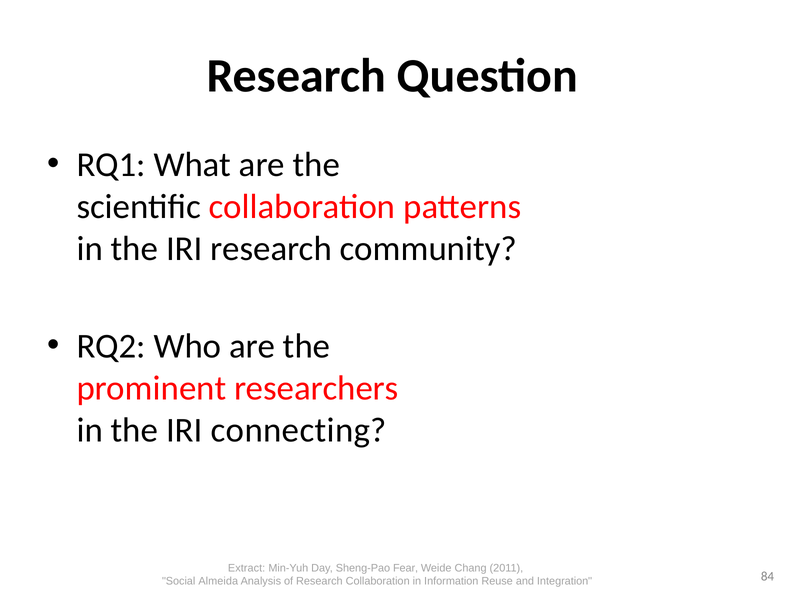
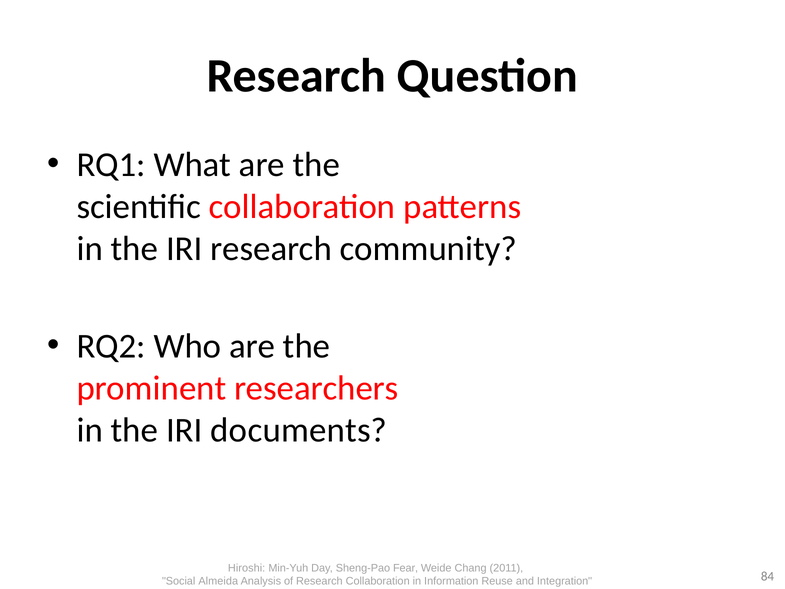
connecting: connecting -> documents (299, 430)
Extract: Extract -> Hiroshi (247, 568)
